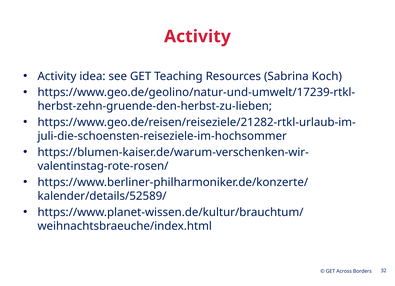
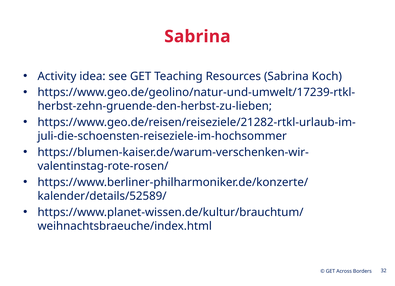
Activity: Activity -> Sabrina (197, 36)
